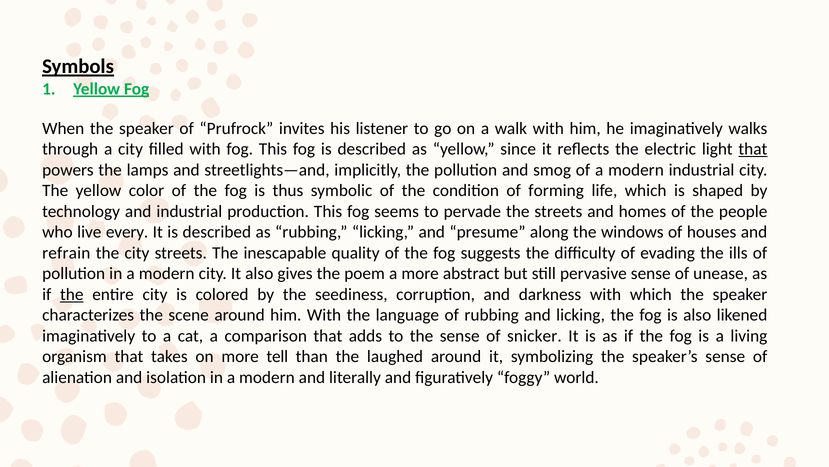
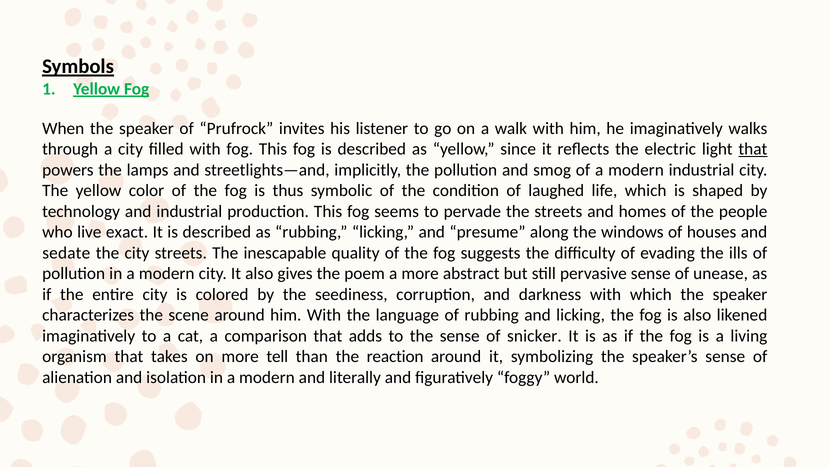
forming: forming -> laughed (556, 190)
every: every -> exact (127, 232)
refrain: refrain -> sedate (66, 253)
the underline: present -> none (72, 294)
laughed: laughed -> reaction (395, 356)
